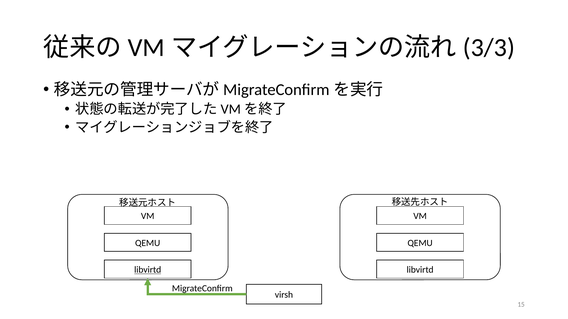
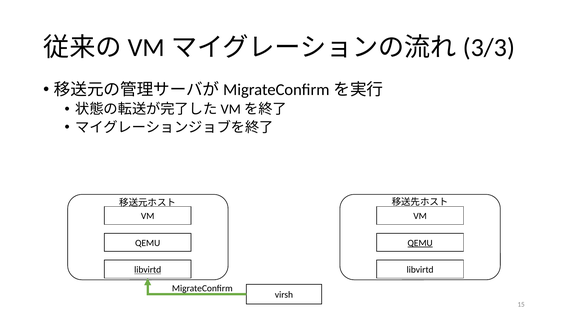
QEMU underline: none -> present (420, 243)
